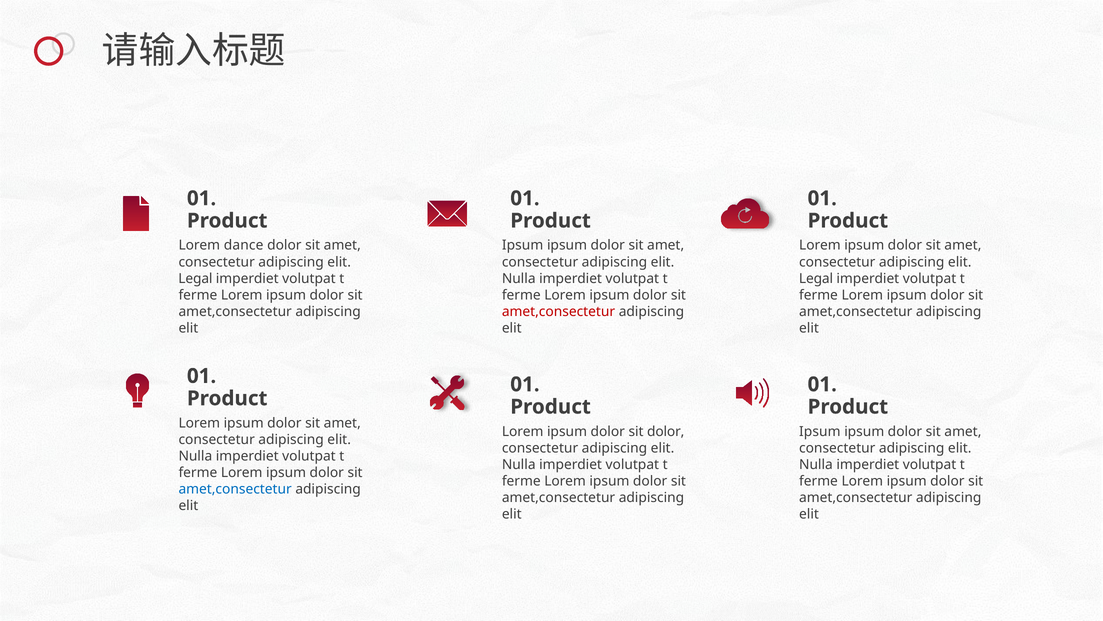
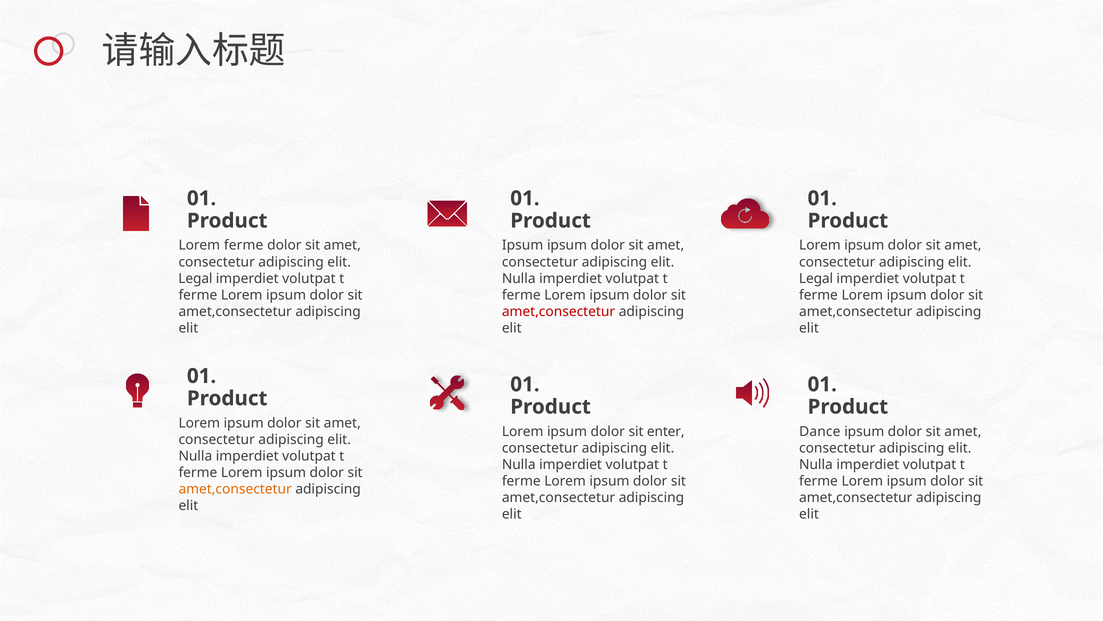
Lorem dance: dance -> ferme (244, 245)
sit dolor: dolor -> enter (666, 431)
Ipsum: Ipsum -> Dance (820, 431)
amet,consectetur colour: blue -> orange (235, 489)
